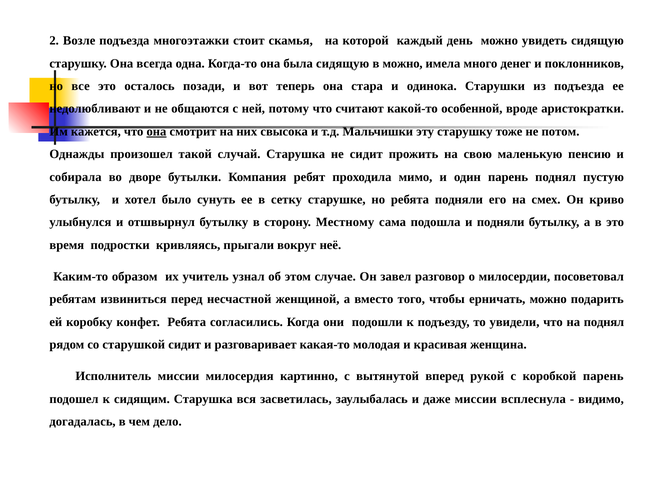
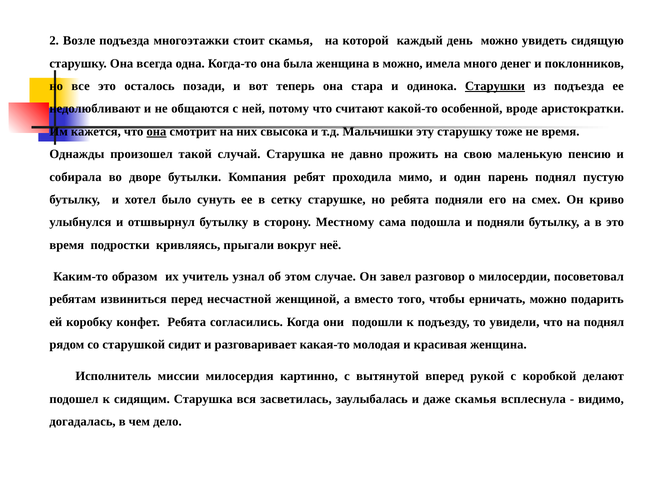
была сидящую: сидящую -> женщина (343, 63)
Старушки underline: none -> present (495, 86)
не потом: потом -> время (560, 131)
не сидит: сидит -> давно (366, 154)
коробкой парень: парень -> делают (603, 376)
даже миссии: миссии -> скамья (476, 398)
